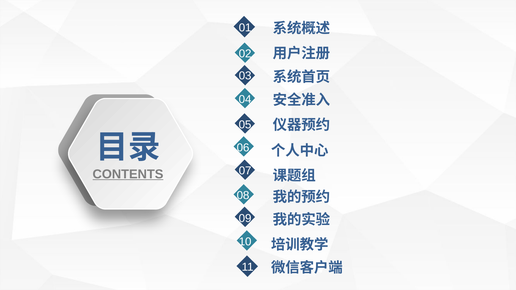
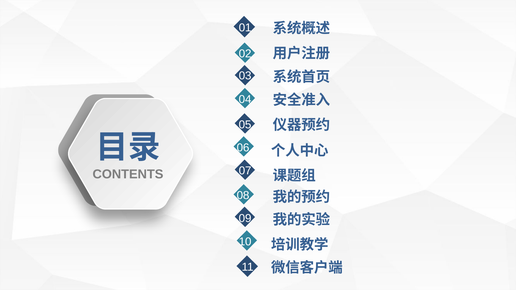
CONTENTS underline: present -> none (128, 174)
